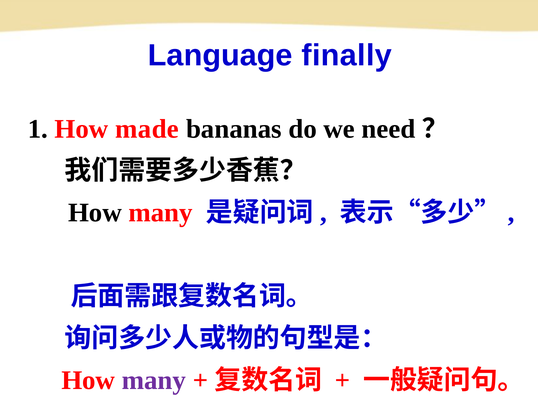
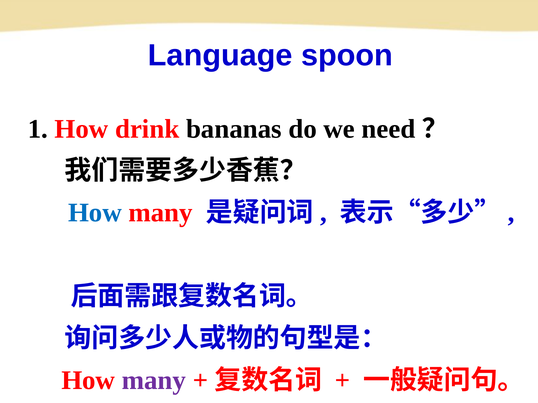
finally: finally -> spoon (347, 55)
made: made -> drink (147, 129)
How colour: black -> blue (95, 213)
